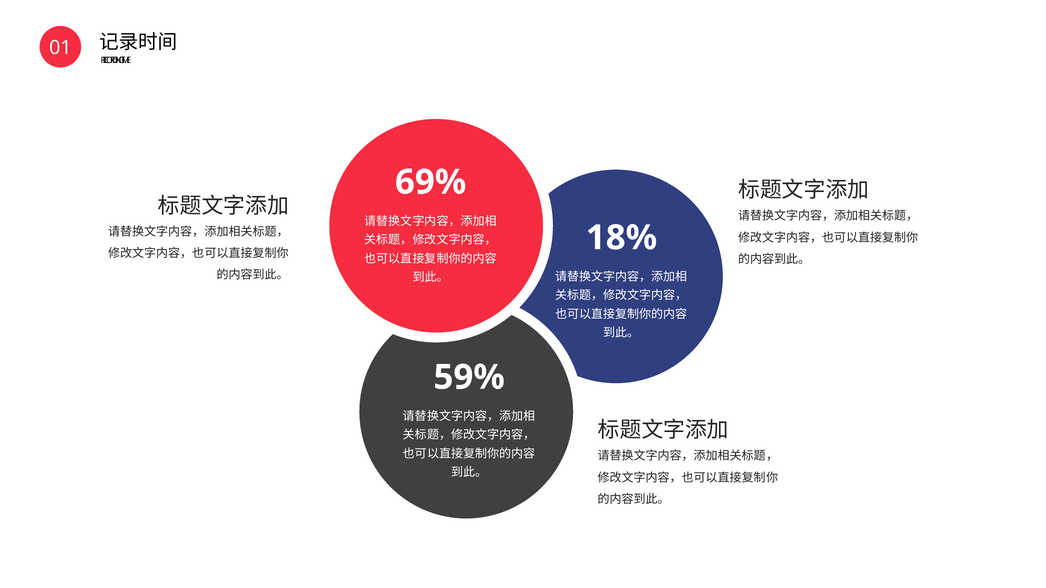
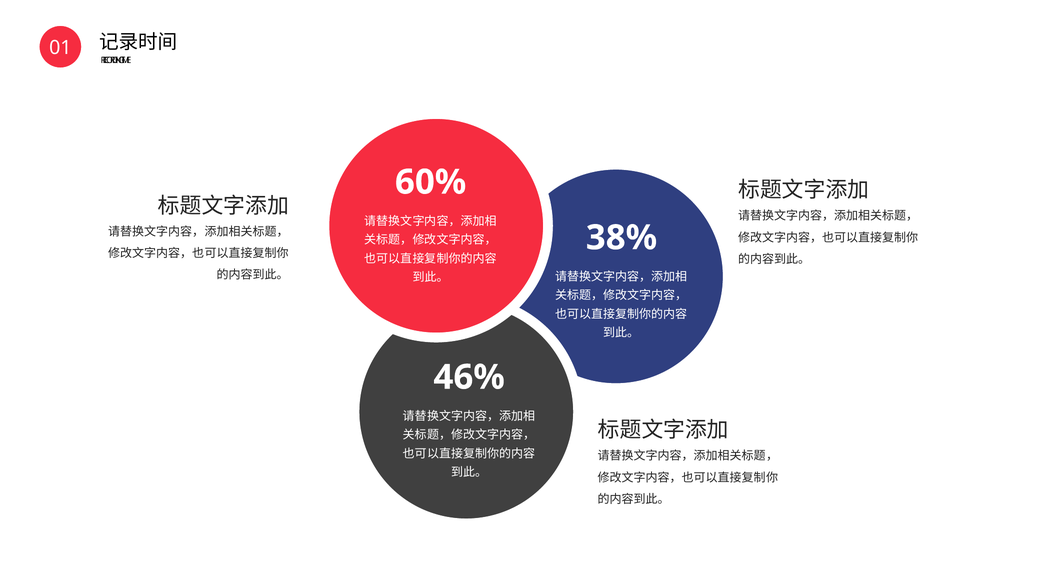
69%: 69% -> 60% (431, 182)
18%: 18% -> 38% (621, 238)
59%: 59% -> 46% (469, 377)
